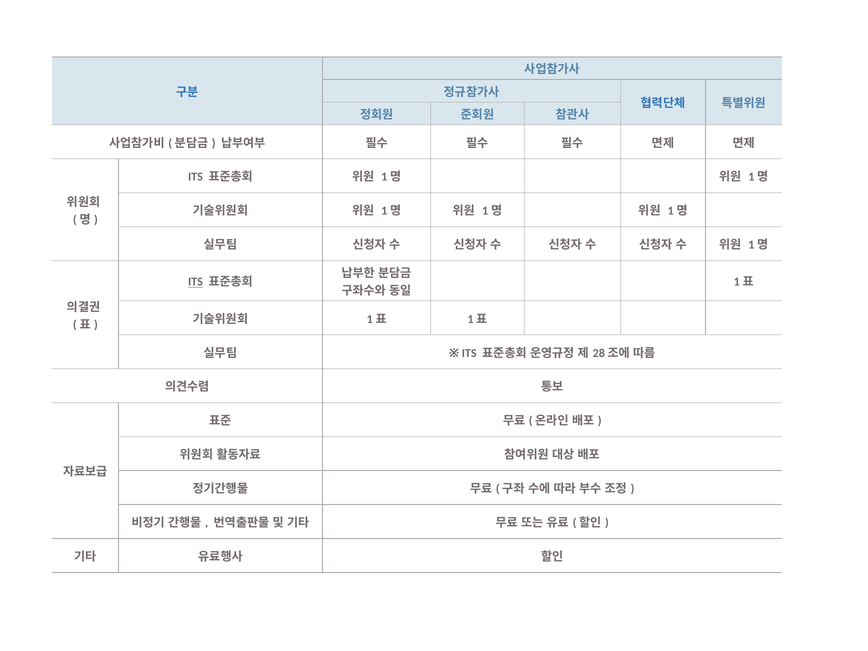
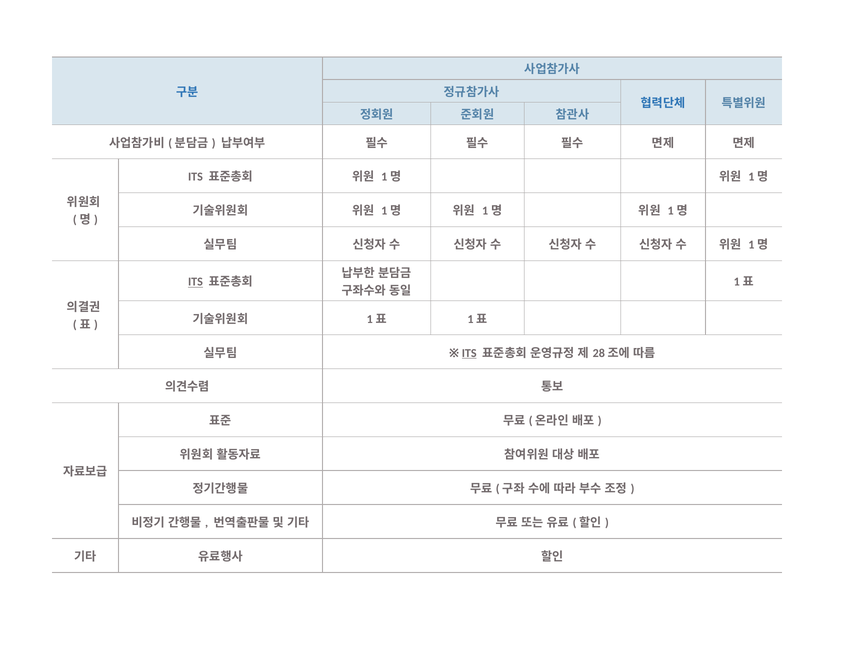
ITS underline: none -> present (469, 353)
